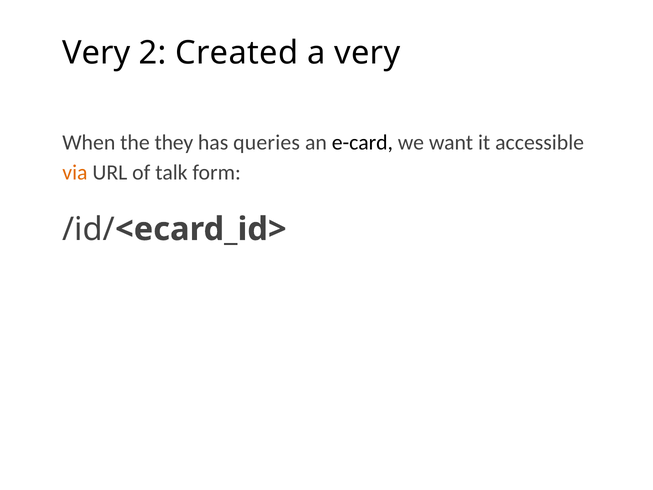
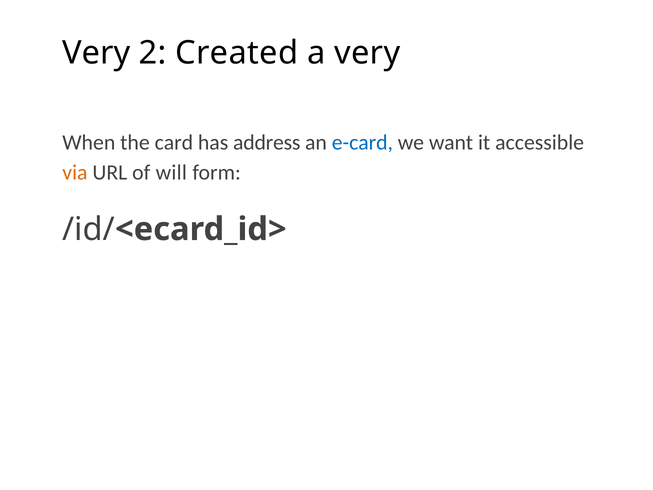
they: they -> card (174, 142)
queries: queries -> address (267, 142)
e-card colour: black -> blue (362, 142)
talk: talk -> will (171, 172)
